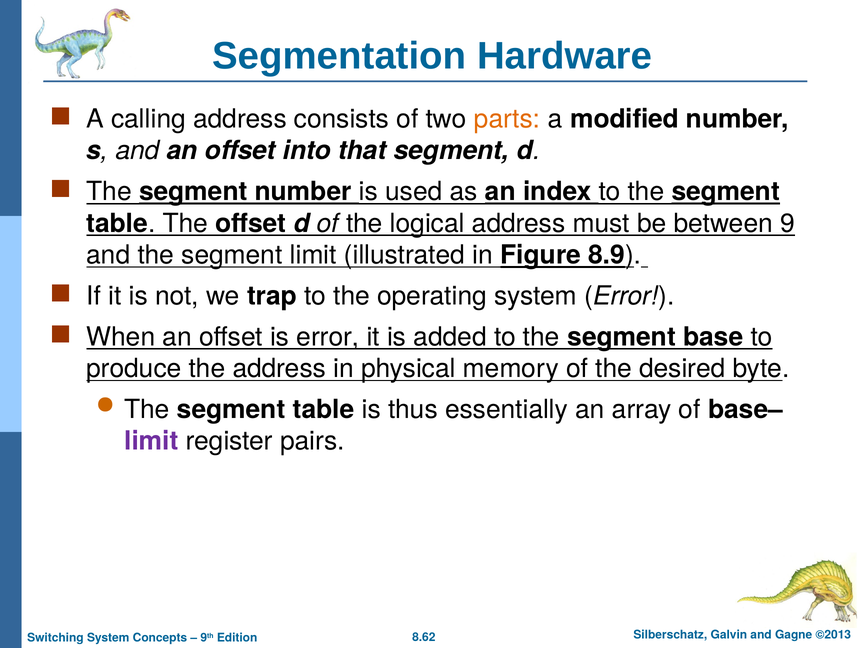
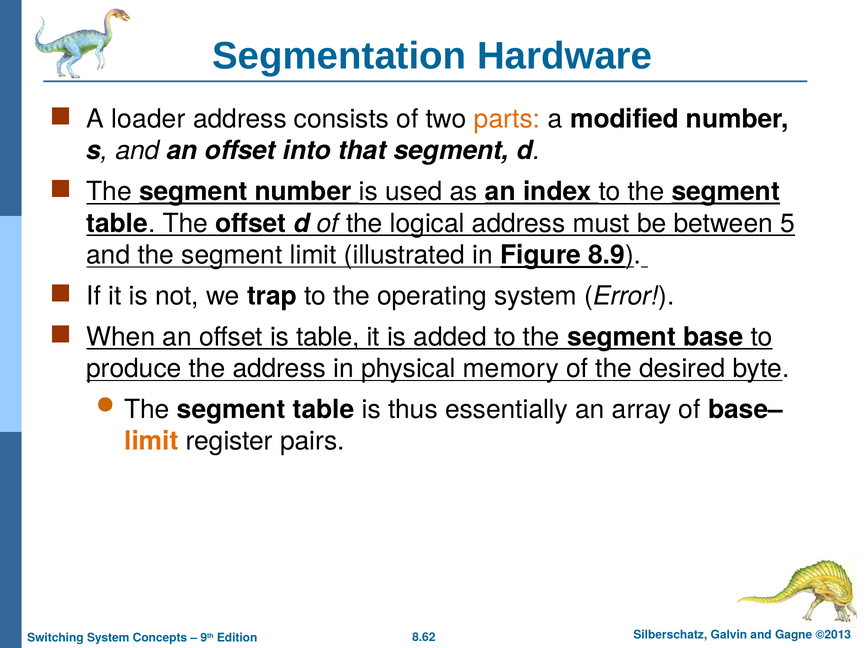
calling: calling -> loader (148, 119)
9: 9 -> 5 (787, 224)
is error: error -> table (328, 337)
limit colour: purple -> orange (151, 442)
